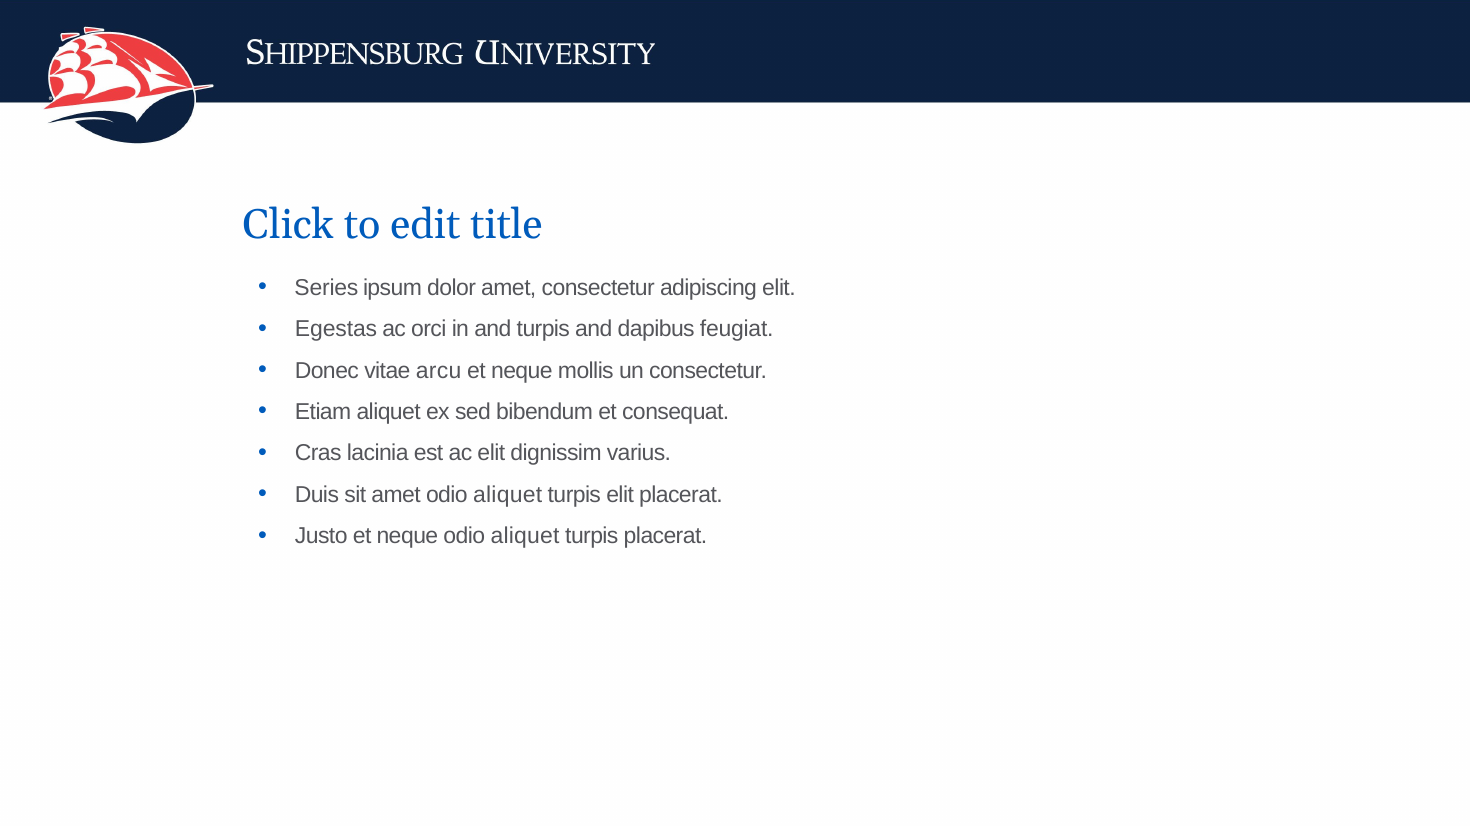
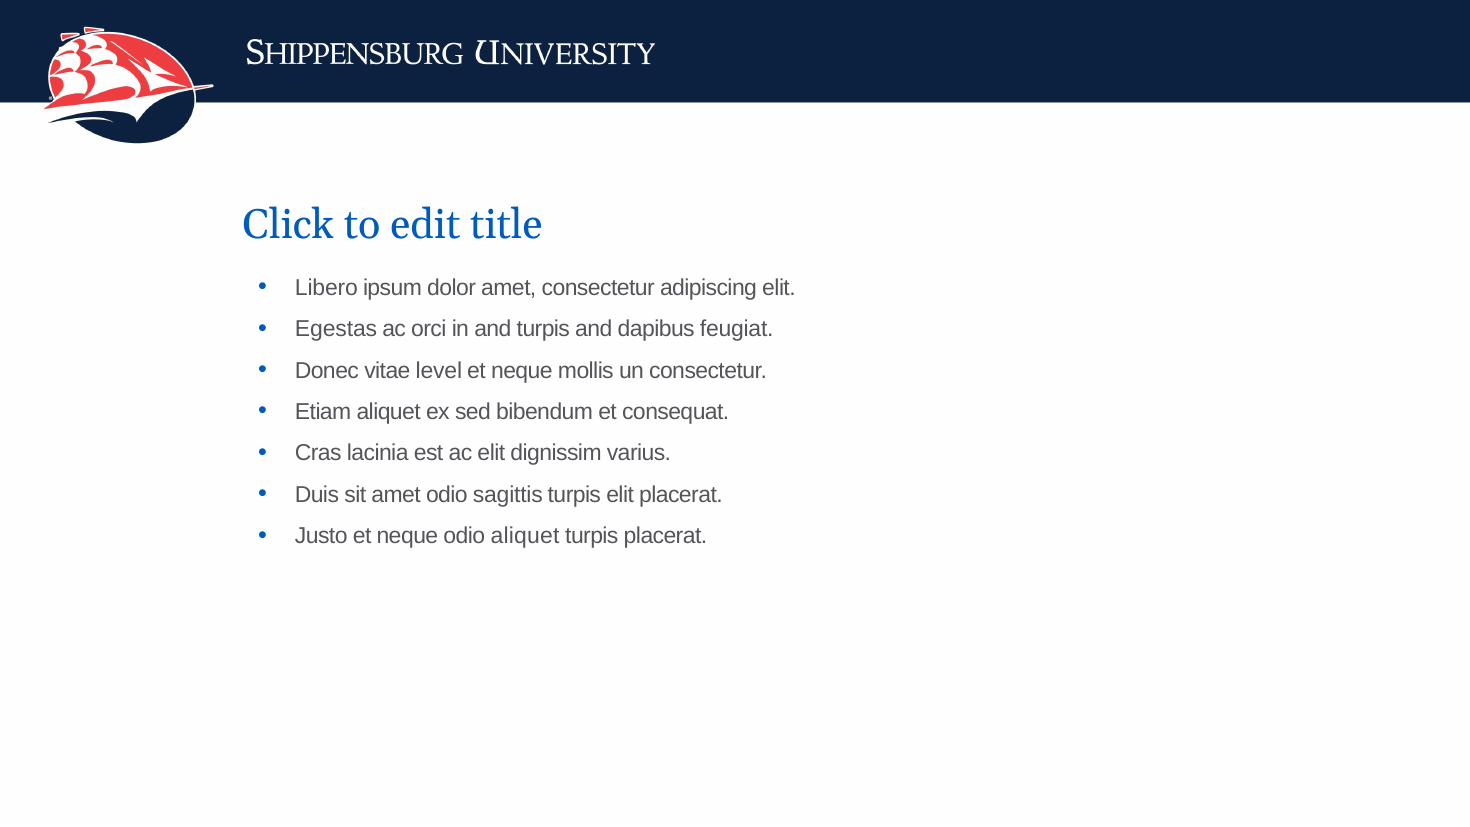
Series: Series -> Libero (326, 288)
arcu: arcu -> level (439, 371)
amet odio aliquet: aliquet -> sagittis (508, 495)
